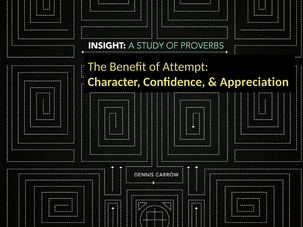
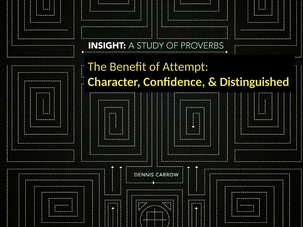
Appreciation: Appreciation -> Distinguished (254, 82)
